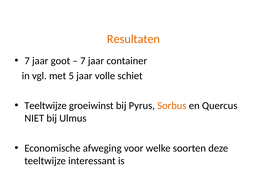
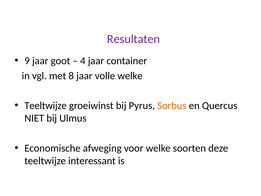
Resultaten colour: orange -> purple (134, 39)
7: 7 -> 9 (27, 61)
7: 7 -> 4 (83, 61)
5: 5 -> 8 (71, 76)
volle schiet: schiet -> welke (130, 76)
